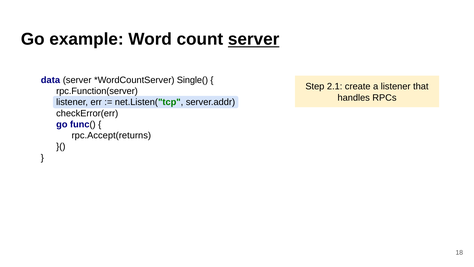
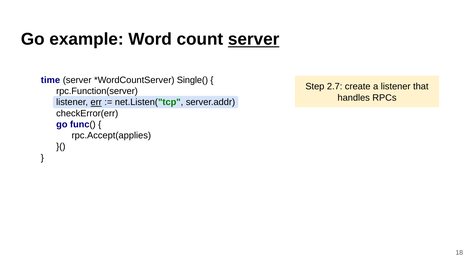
data: data -> time (50, 80)
2.1: 2.1 -> 2.7 (335, 86)
err underline: none -> present (96, 102)
rpc.Accept(returns: rpc.Accept(returns -> rpc.Accept(applies (111, 135)
